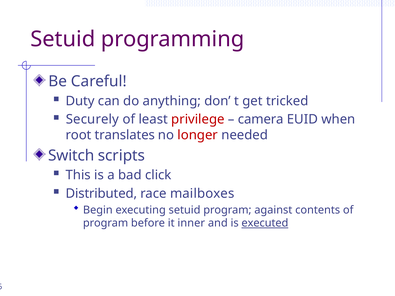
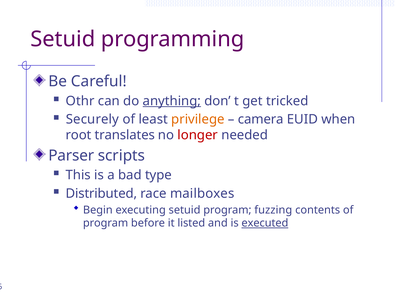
Duty: Duty -> Othr (80, 101)
anything underline: none -> present (172, 101)
privilege colour: red -> orange (198, 119)
Switch: Switch -> Parser (71, 156)
click: click -> type (158, 175)
against: against -> fuzzing (273, 210)
inner: inner -> listed (191, 223)
